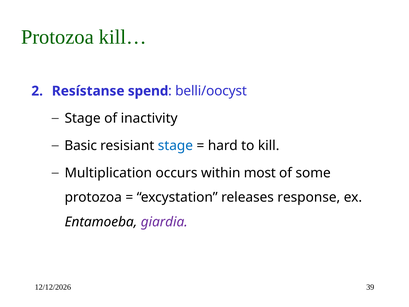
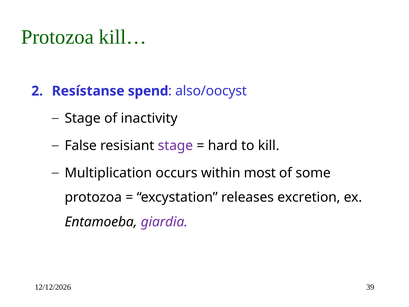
belli/oocyst: belli/oocyst -> also/oocyst (211, 91)
Basic: Basic -> False (81, 145)
stage colour: blue -> purple (175, 145)
response: response -> excretion (309, 197)
